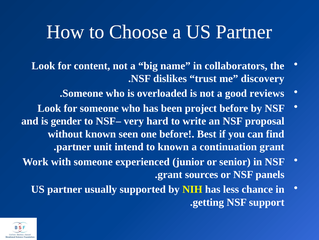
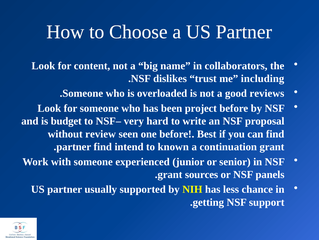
discovery: discovery -> including (263, 78)
gender: gender -> budget (66, 121)
without known: known -> review (101, 134)
partner unit: unit -> find (103, 146)
